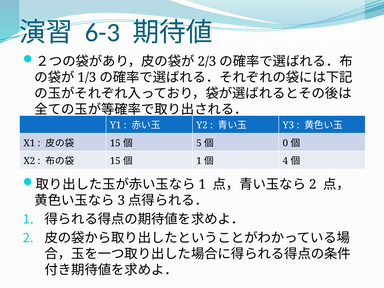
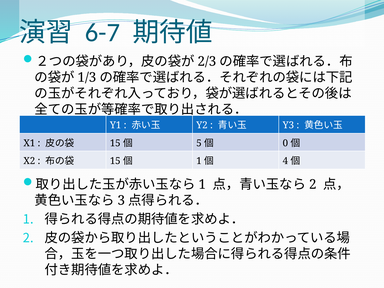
6-3: 6-3 -> 6-7 (102, 33)
